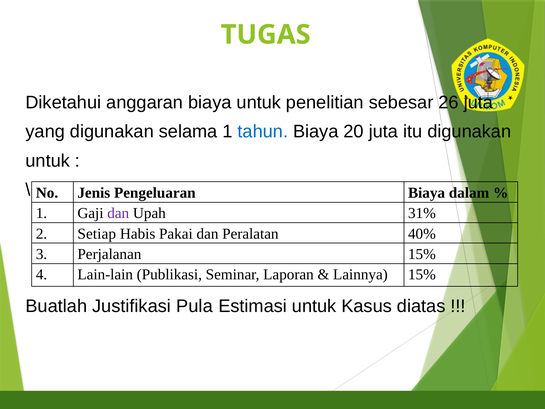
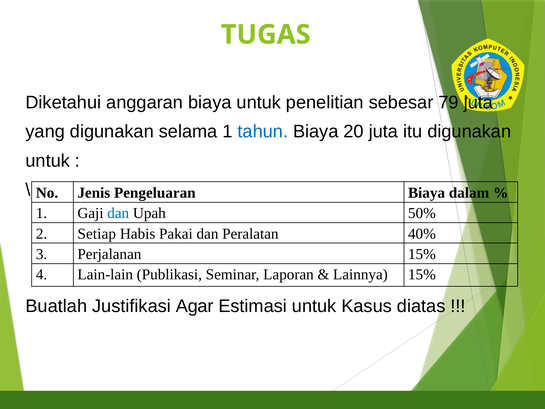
26: 26 -> 79 (449, 102)
dan colour: purple -> blue (118, 213)
31%: 31% -> 50% (422, 213)
Pula: Pula -> Agar (195, 306)
